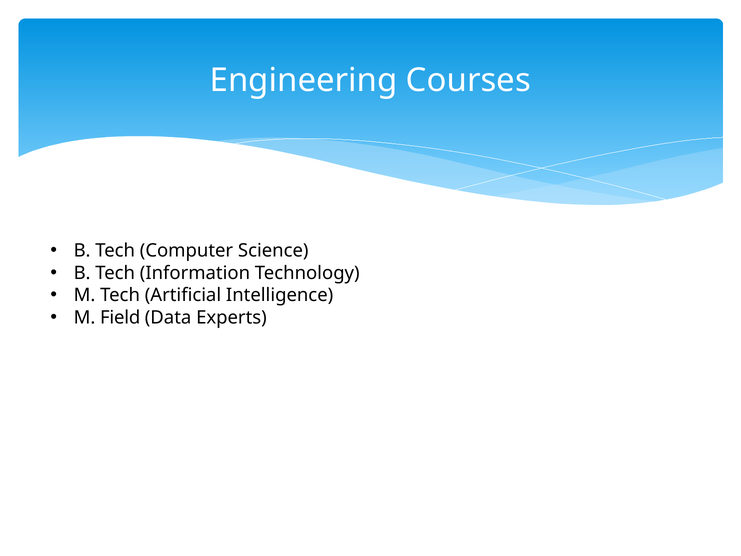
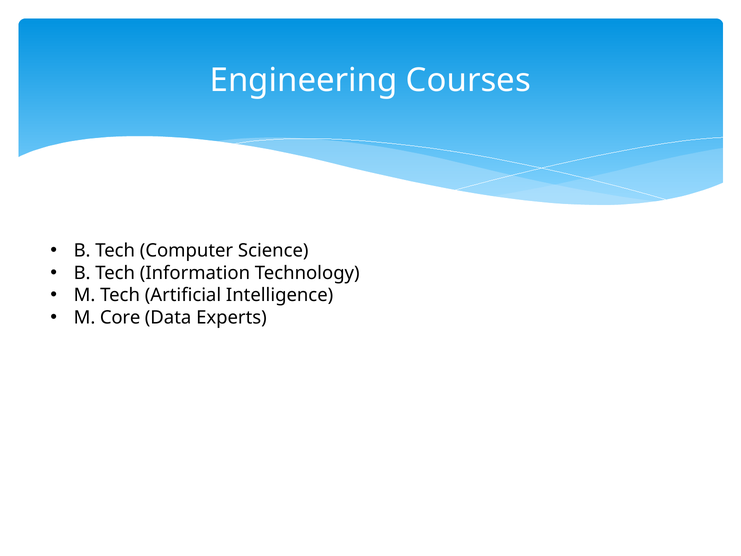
Field: Field -> Core (120, 317)
